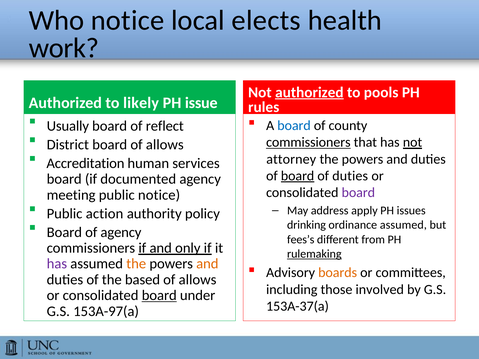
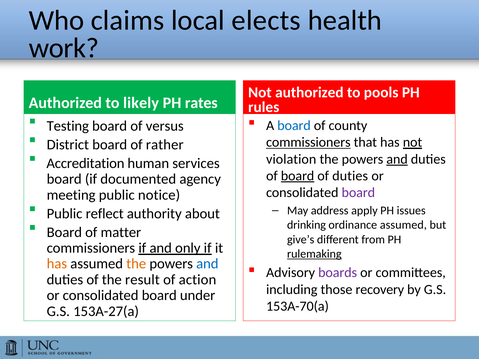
Who notice: notice -> claims (128, 20)
authorized underline: present -> none (309, 92)
issue: issue -> rates (201, 103)
Usually: Usually -> Testing (68, 126)
reflect: reflect -> versus (165, 126)
board of allows: allows -> rather (165, 145)
attorney: attorney -> violation (291, 159)
and underline: none -> present (397, 159)
action: action -> reflect (105, 214)
policy: policy -> about (202, 214)
of agency: agency -> matter (121, 232)
fees’s: fees’s -> give’s (301, 240)
has colour: purple -> orange (57, 264)
and colour: orange -> blue (207, 264)
boards colour: orange -> purple (338, 273)
based: based -> result (142, 280)
allows: allows -> action (197, 280)
involved: involved -> recovery (380, 290)
board underline: present -> none (159, 296)
153A-37(a: 153A-37(a -> 153A-70(a (297, 306)
153A-97(a: 153A-97(a -> 153A-27(a (106, 311)
